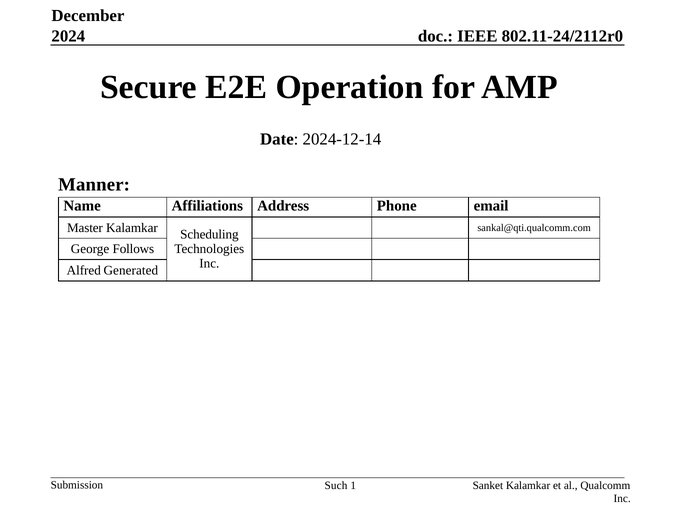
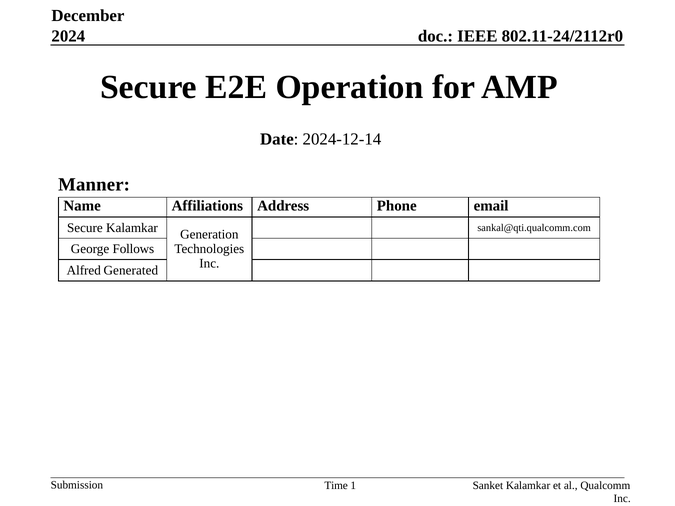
Master: Master -> Secure (85, 228)
Scheduling: Scheduling -> Generation (209, 235)
Such: Such -> Time (336, 486)
